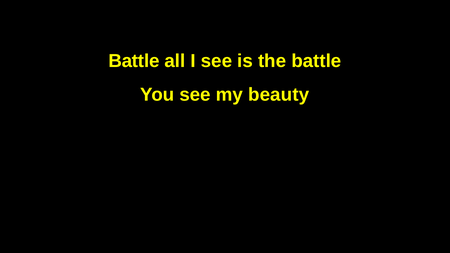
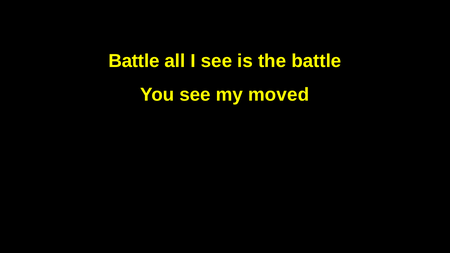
beauty: beauty -> moved (279, 95)
